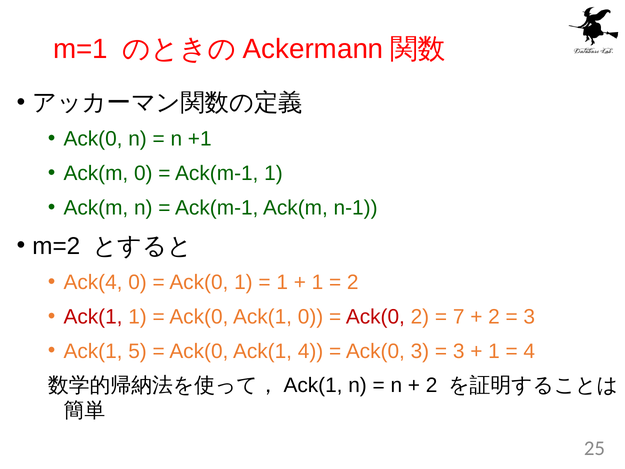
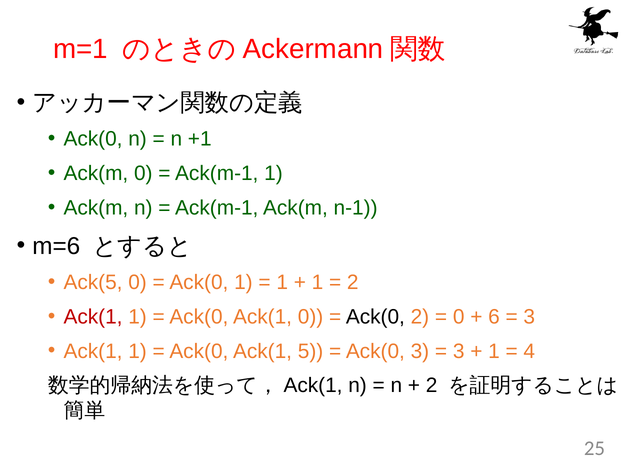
m=2: m=2 -> m=6 (56, 246)
Ack(4: Ack(4 -> Ack(5 (93, 282)
Ack(0 colour: red -> black (375, 317)
7: 7 -> 0 (459, 317)
2: 2 -> 6 (494, 317)
5: 5 -> 1 (138, 351)
Ack(1 4: 4 -> 5 (311, 351)
